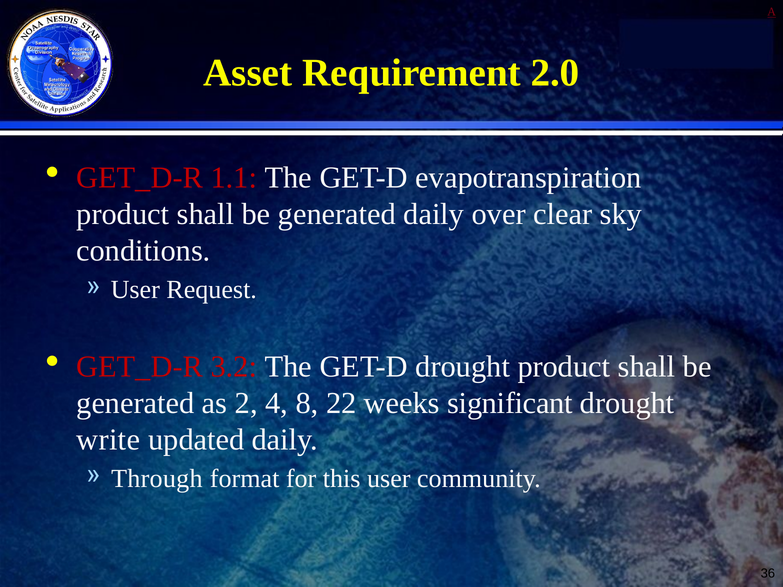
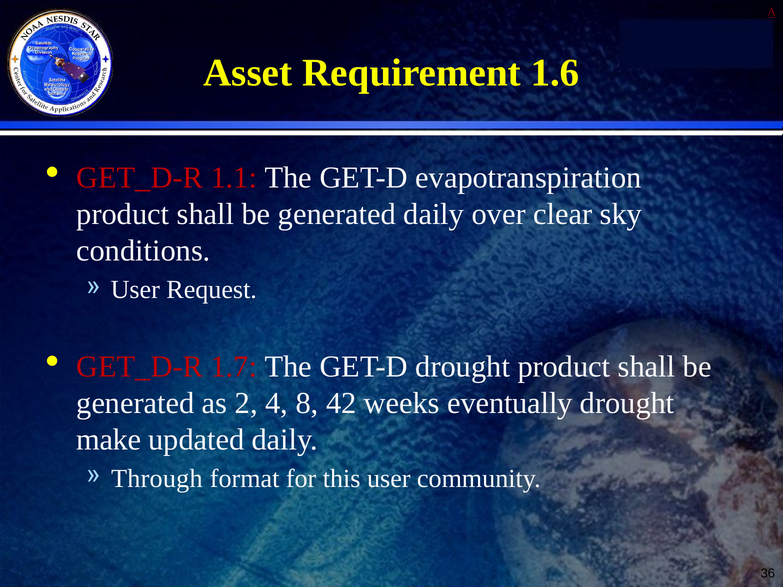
2.0: 2.0 -> 1.6 (555, 73)
3.2: 3.2 -> 1.7 (234, 367)
22: 22 -> 42 (341, 403)
significant: significant -> eventually (510, 403)
write: write -> make (109, 440)
